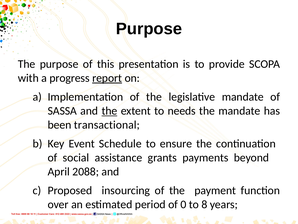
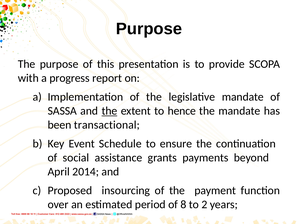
report underline: present -> none (107, 78)
needs: needs -> hence (182, 111)
2088: 2088 -> 2014 (86, 171)
0: 0 -> 8 (183, 204)
8: 8 -> 2 (204, 204)
